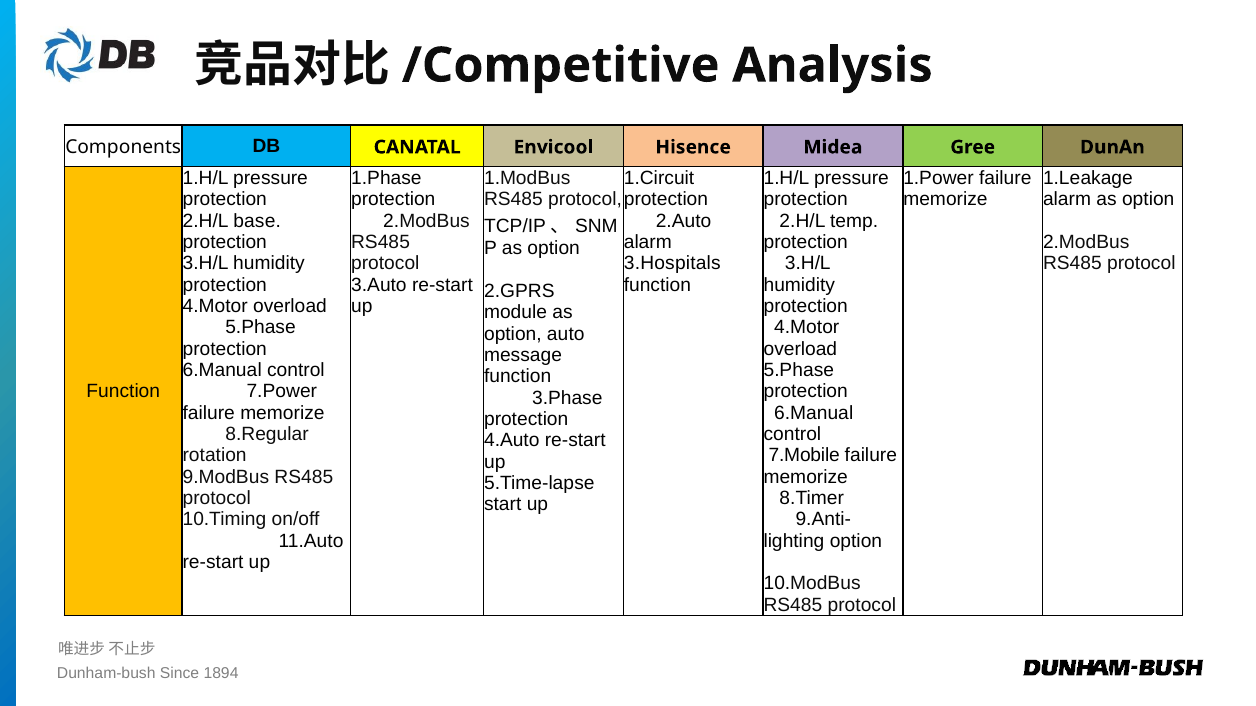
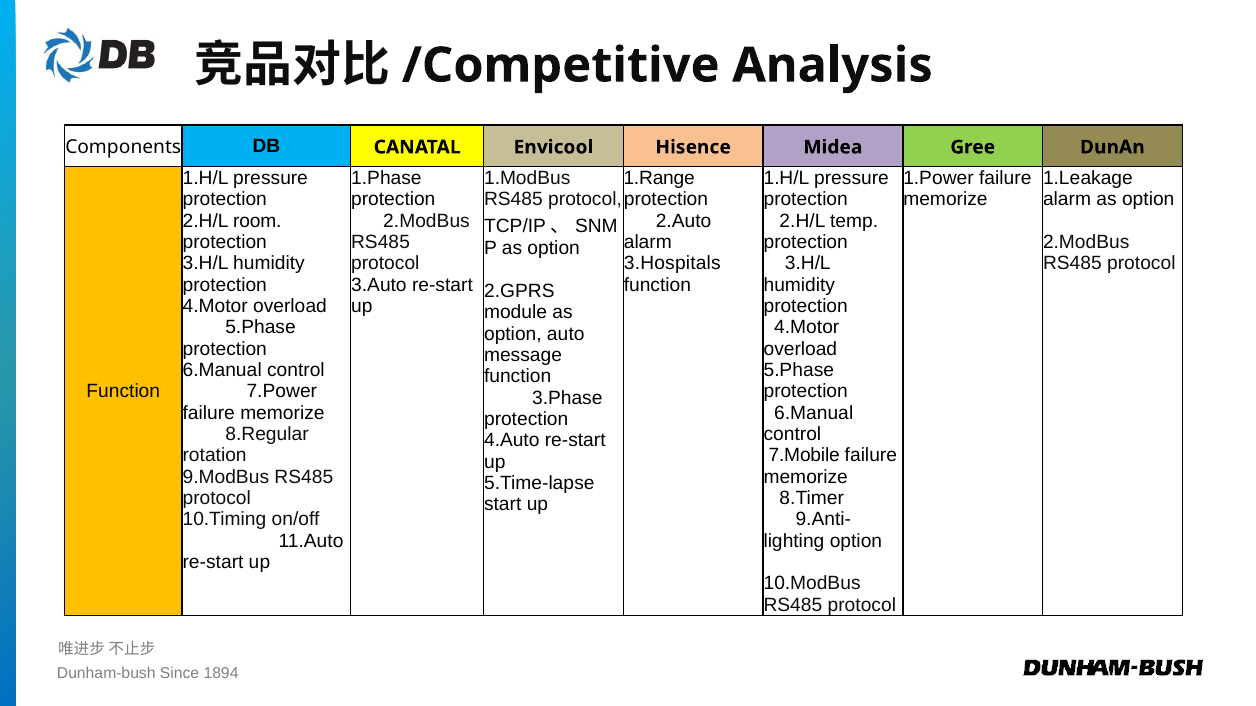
1.Circuit: 1.Circuit -> 1.Range (659, 178)
base: base -> room (257, 221)
